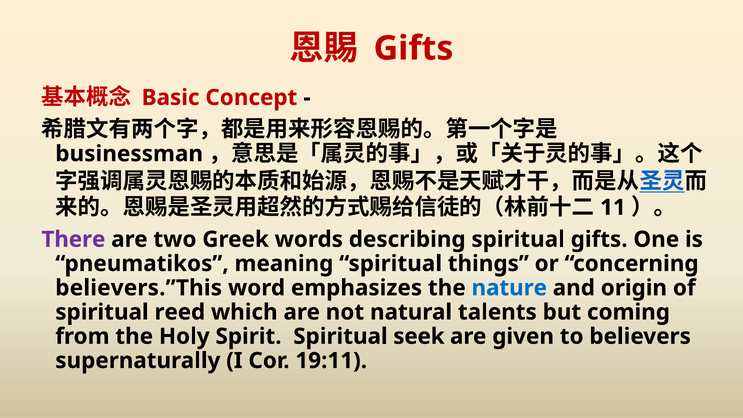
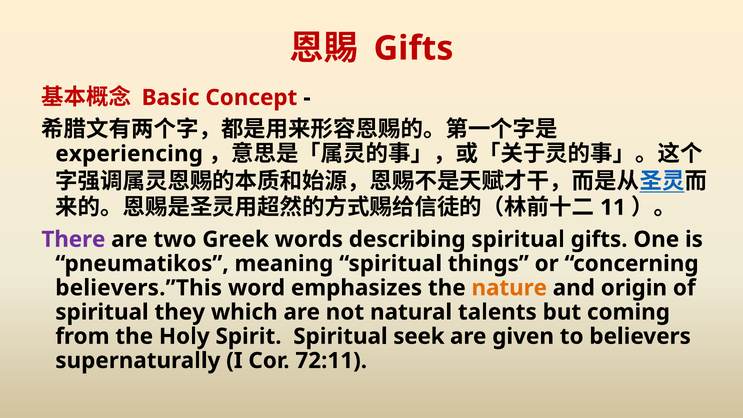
businessman: businessman -> experiencing (129, 154)
nature colour: blue -> orange (509, 288)
reed: reed -> they (180, 312)
19:11: 19:11 -> 72:11 (331, 361)
